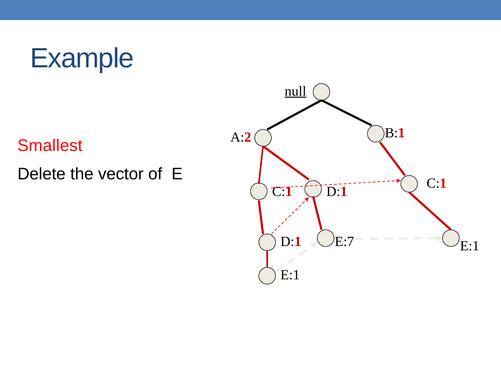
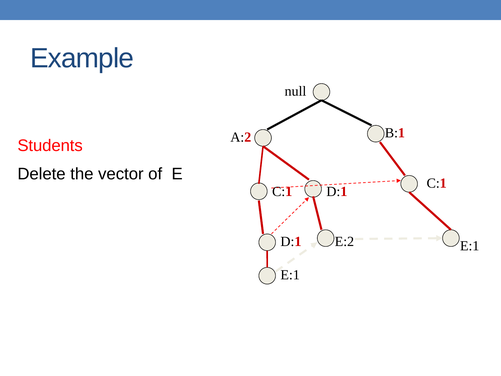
null underline: present -> none (295, 91)
Smallest: Smallest -> Students (50, 146)
E:7: E:7 -> E:2 (344, 241)
